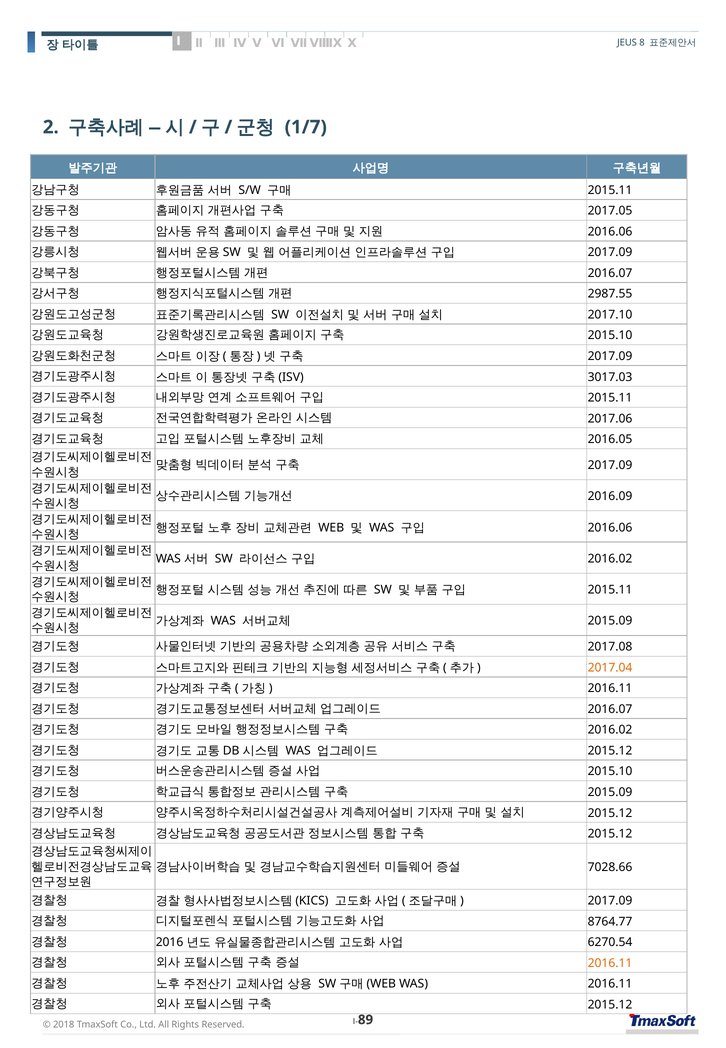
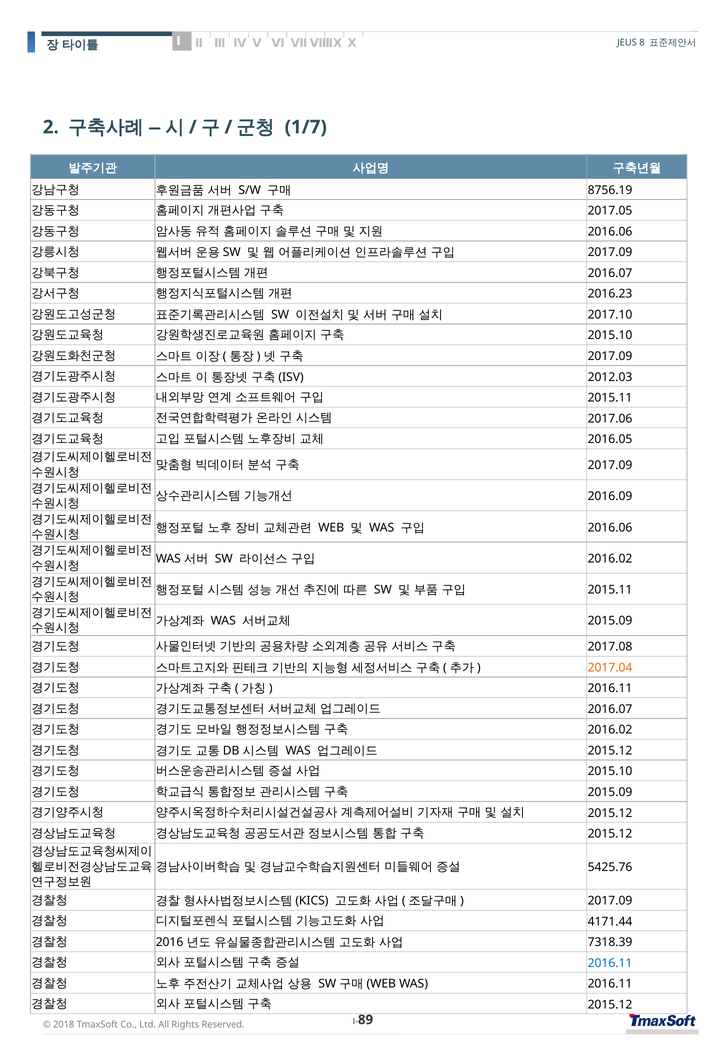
2015.11: 2015.11 -> 8756.19 (610, 190)
2987.55: 2987.55 -> 2016.23 (610, 294)
3017.03: 3017.03 -> 2012.03 (610, 377)
7028.66: 7028.66 -> 5425.76 (610, 868)
8764.77: 8764.77 -> 4171.44 (610, 922)
6270.54: 6270.54 -> 7318.39 (610, 943)
2016.11 colour: orange -> blue (610, 964)
